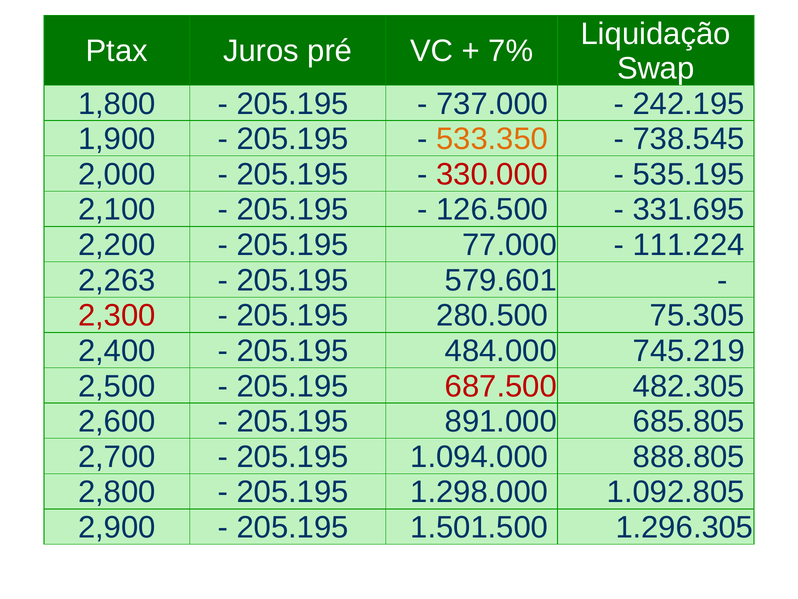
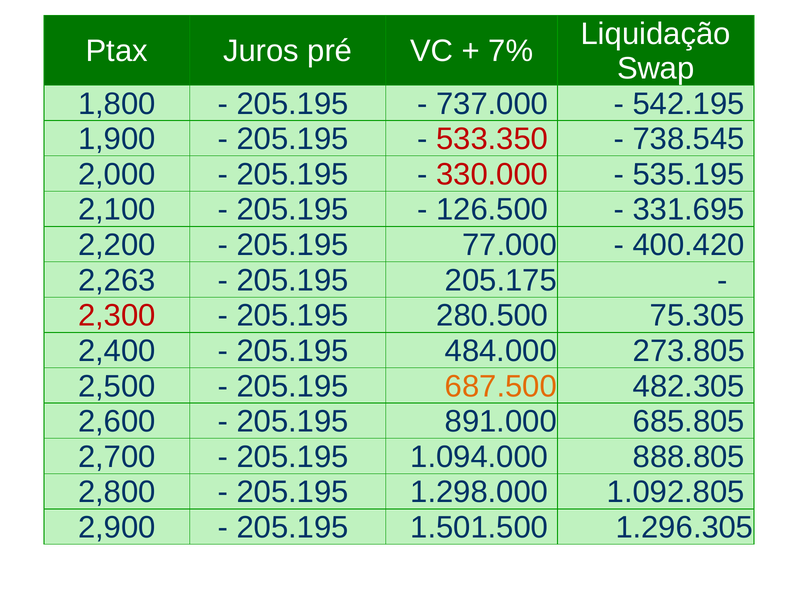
242.195: 242.195 -> 542.195 (689, 104)
533.350 colour: orange -> red (492, 139)
111.224: 111.224 -> 400.420 (689, 245)
579.601: 579.601 -> 205.175 (501, 280)
745.219: 745.219 -> 273.805 (689, 351)
687.500 colour: red -> orange (501, 386)
